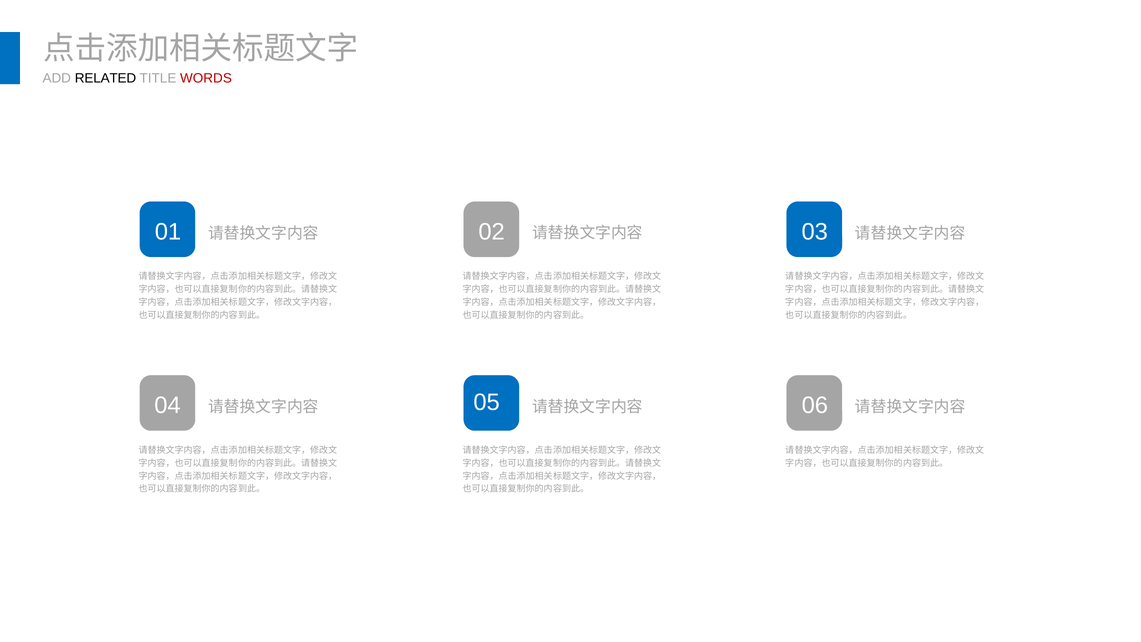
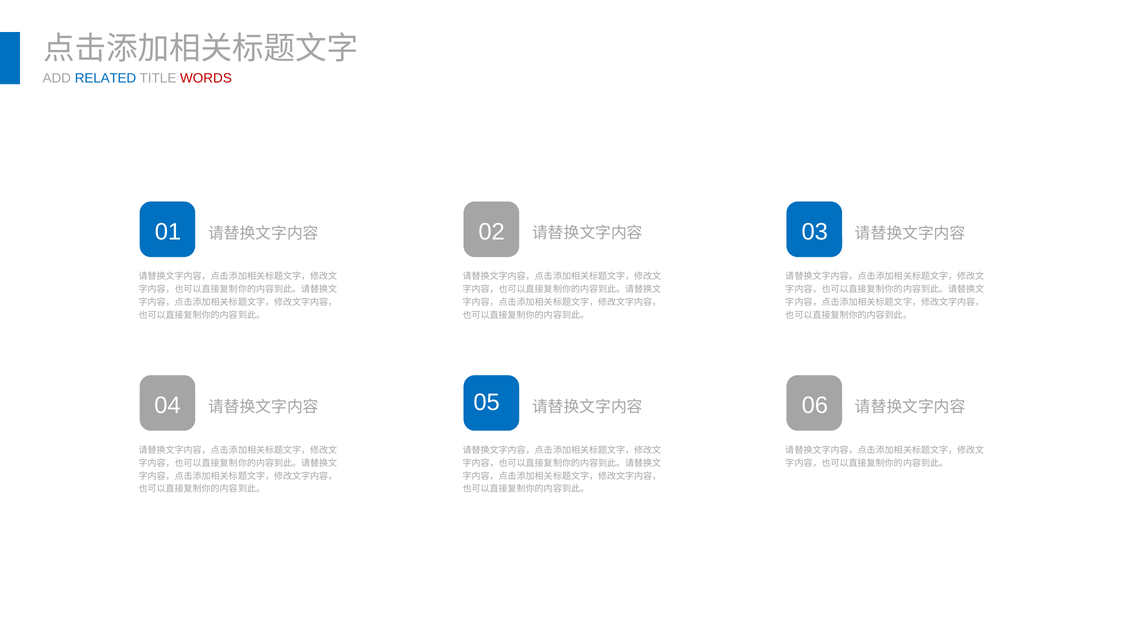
RELATED colour: black -> blue (106, 78)
